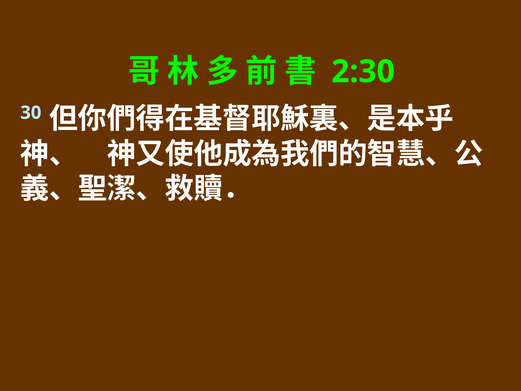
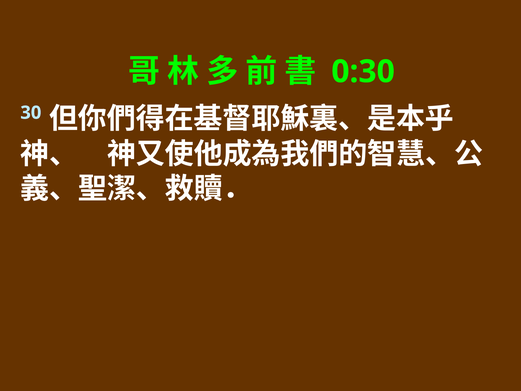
2:30: 2:30 -> 0:30 (363, 72)
